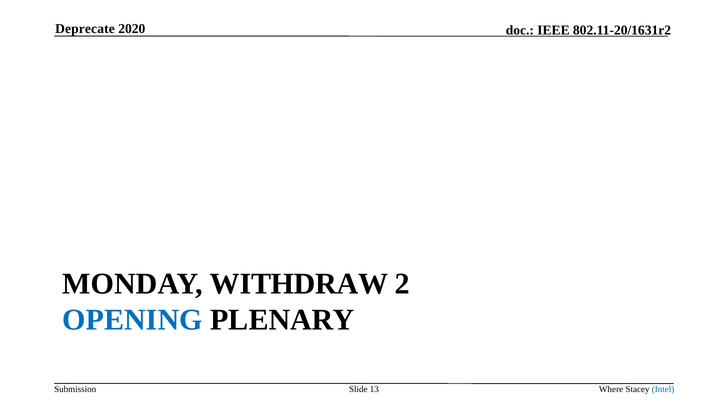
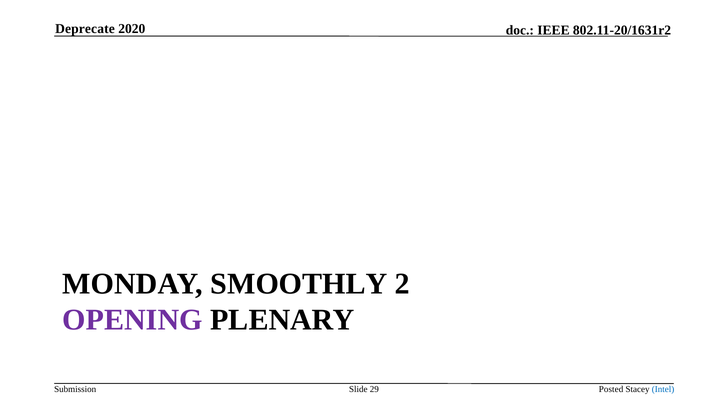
WITHDRAW: WITHDRAW -> SMOOTHLY (299, 284)
OPENING colour: blue -> purple (133, 320)
13: 13 -> 29 (374, 390)
Where: Where -> Posted (611, 390)
